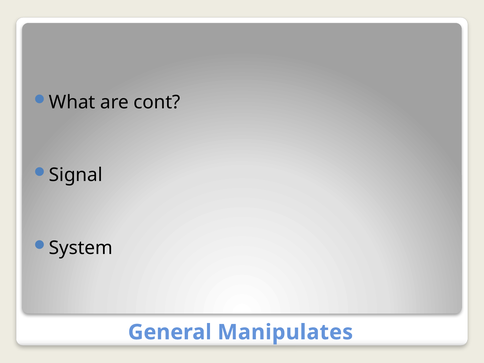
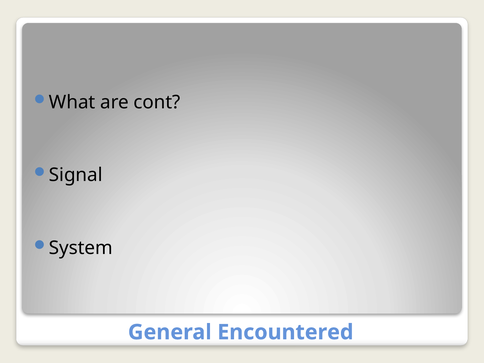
Manipulates: Manipulates -> Encountered (285, 332)
